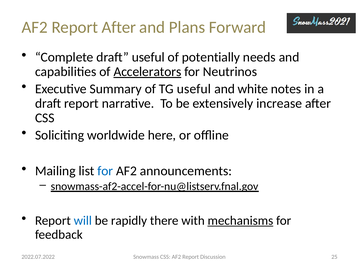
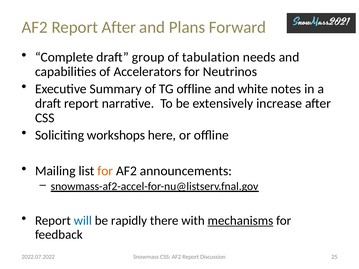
draft useful: useful -> group (148, 57)
potentially: potentially -> tabulation (211, 57)
Accelerators underline: present -> none (147, 72)
TG useful: useful -> offline (194, 89)
worldwide: worldwide -> workshops (116, 135)
for colour: blue -> orange (105, 171)
